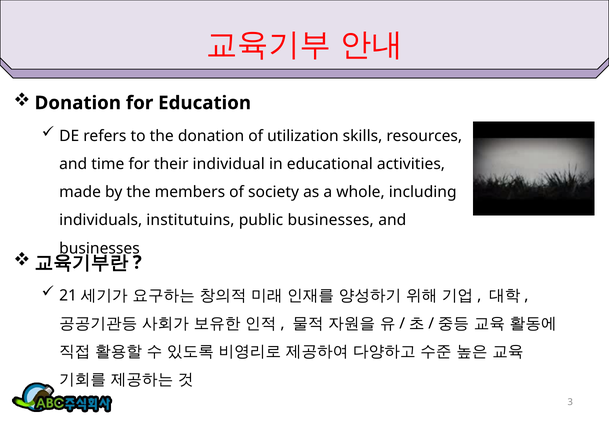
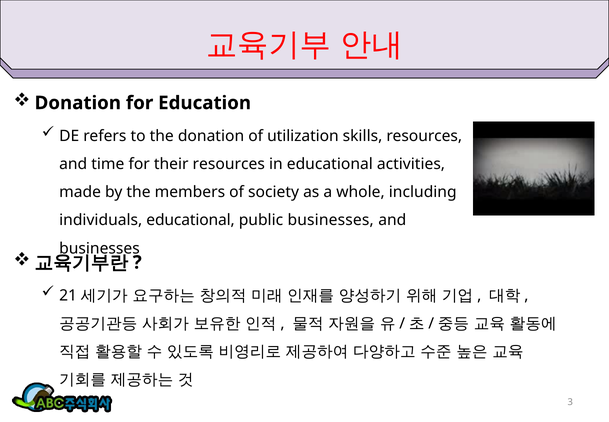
their individual: individual -> resources (229, 164)
individuals institutuins: institutuins -> educational (191, 220)
